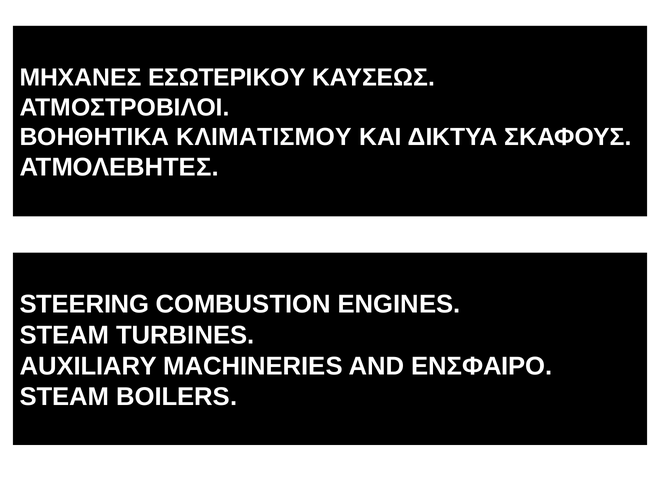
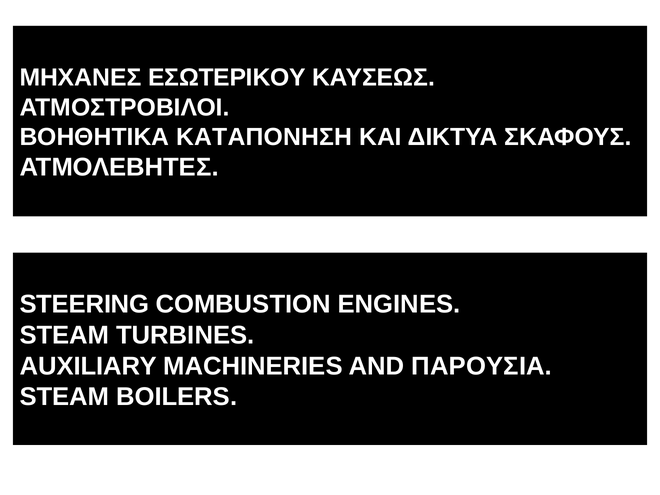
ΚΛΙΜΑΤΙΣΜΟΥ: ΚΛΙΜΑΤΙΣΜΟΥ -> ΚΑΤΑΠΟΝΗΣΗ (264, 137)
ΕΝΣΦΑΙΡΟ: ΕΝΣΦΑΙΡΟ -> ΠΑΡΟΥΣΙΑ (482, 366)
